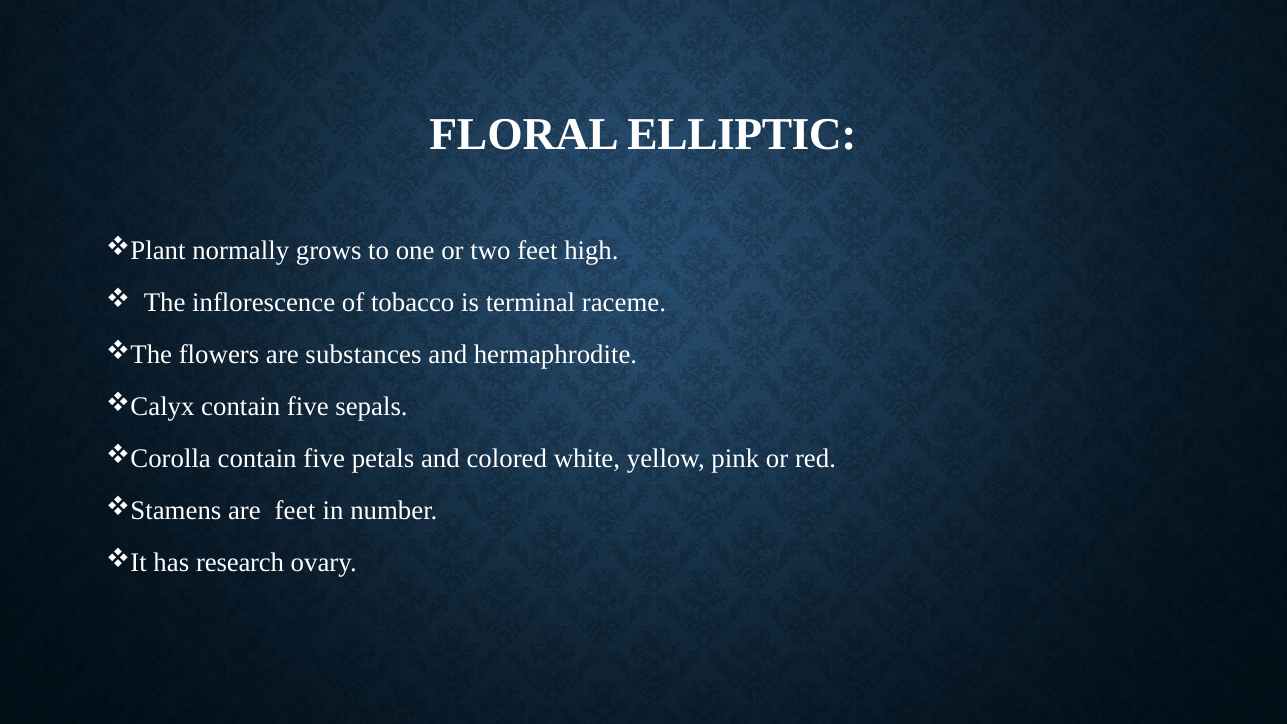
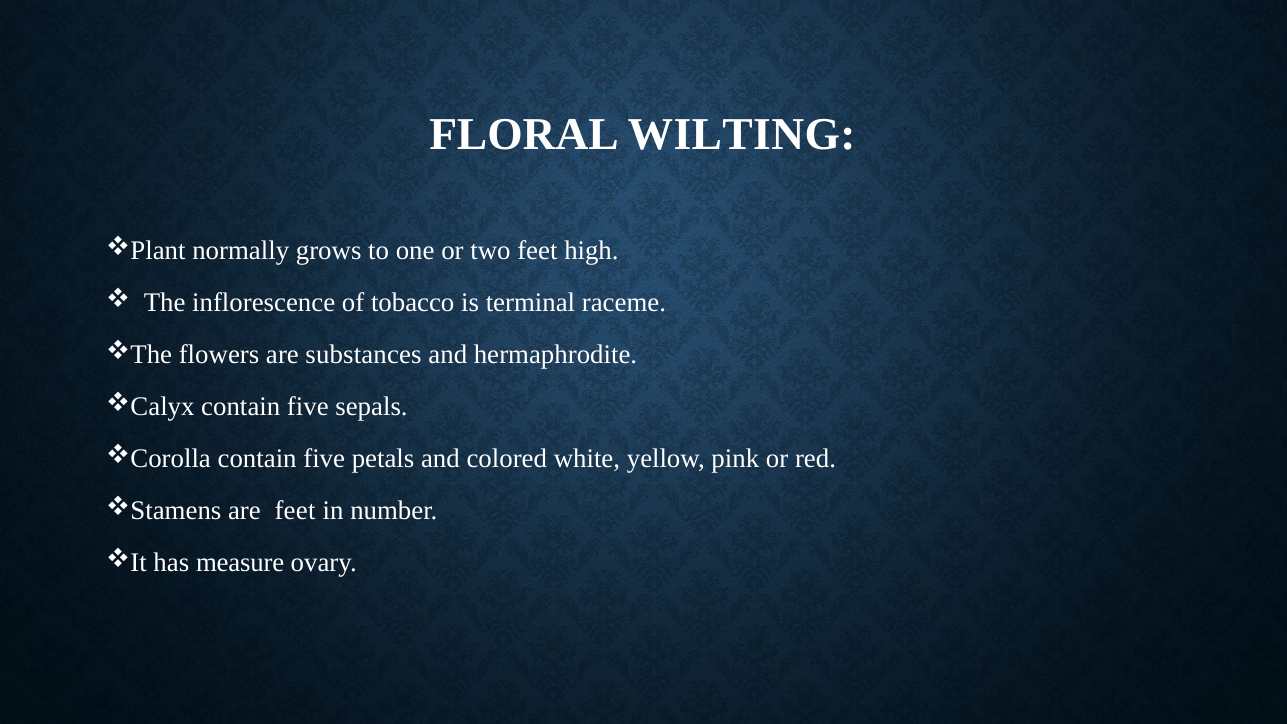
ELLIPTIC: ELLIPTIC -> WILTING (742, 134)
research: research -> measure (240, 563)
